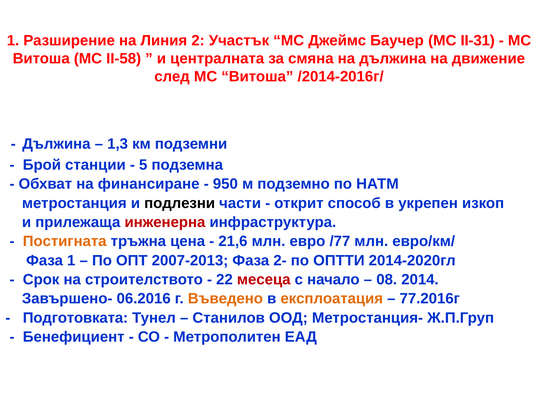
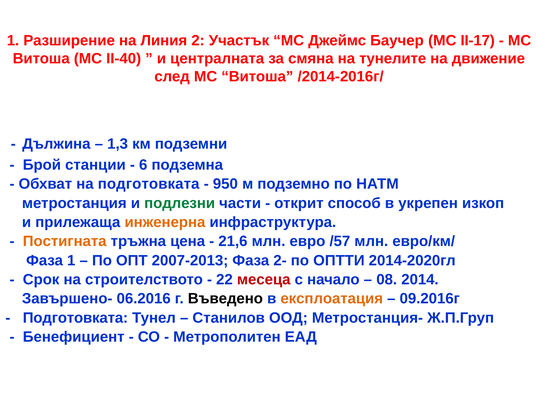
ІІ-31: ІІ-31 -> ІІ-17 (478, 41)
ІІ-58: ІІ-58 -> ІІ-40 (124, 59)
на дължина: дължина -> тунелите (393, 59)
5: 5 -> 6 (143, 165)
на финансиране: финансиране -> подготовката (149, 184)
подлезни colour: black -> green (180, 203)
инженерна colour: red -> orange (165, 223)
/77: /77 -> /57 (340, 242)
Въведено colour: orange -> black (225, 299)
77.2016г: 77.2016г -> 09.2016г (430, 299)
